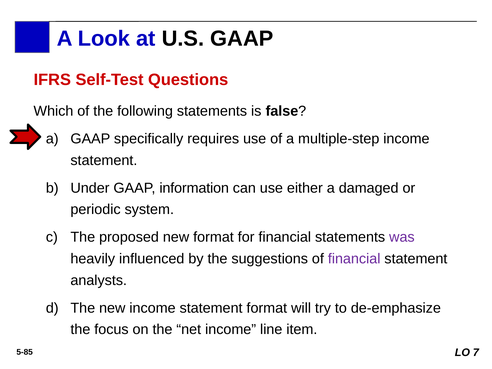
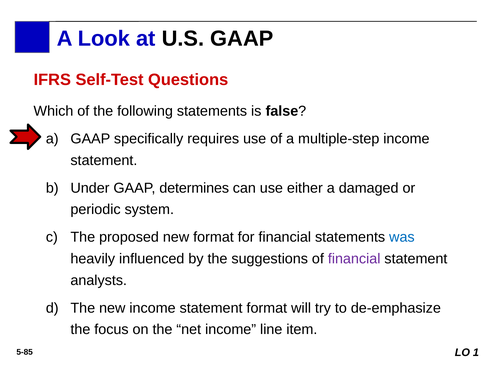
information: information -> determines (194, 188)
was colour: purple -> blue (402, 237)
7: 7 -> 1 (476, 352)
